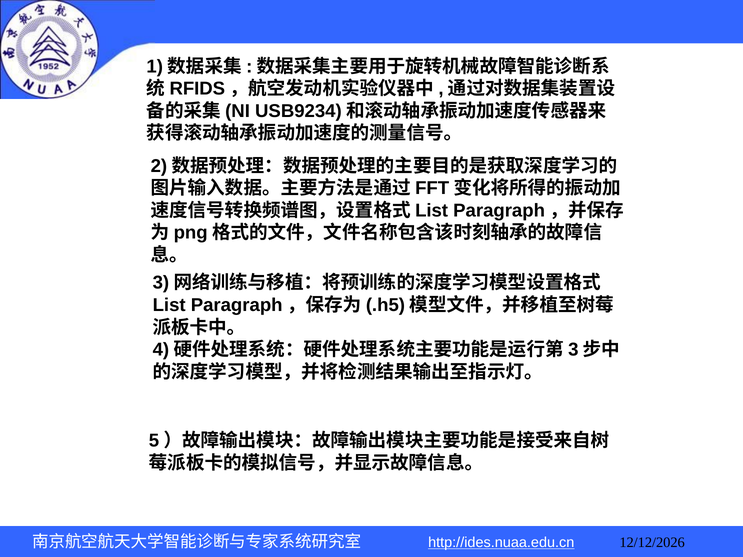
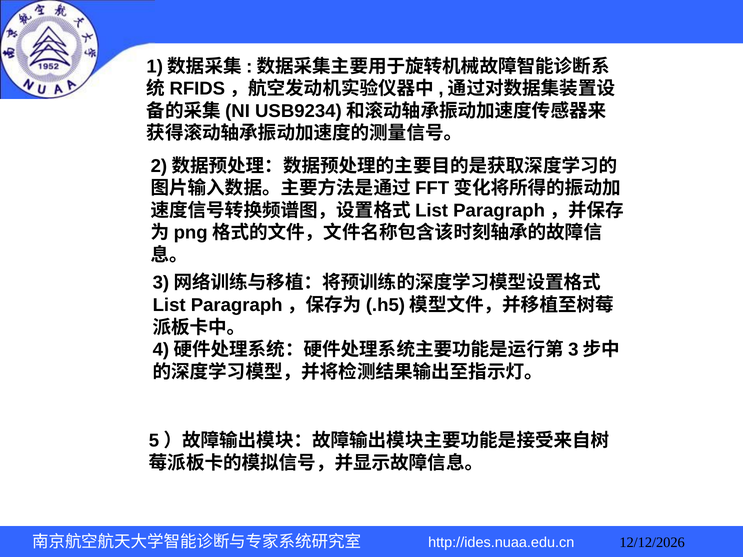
http://ides.nuaa.edu.cn underline: present -> none (501, 543)
